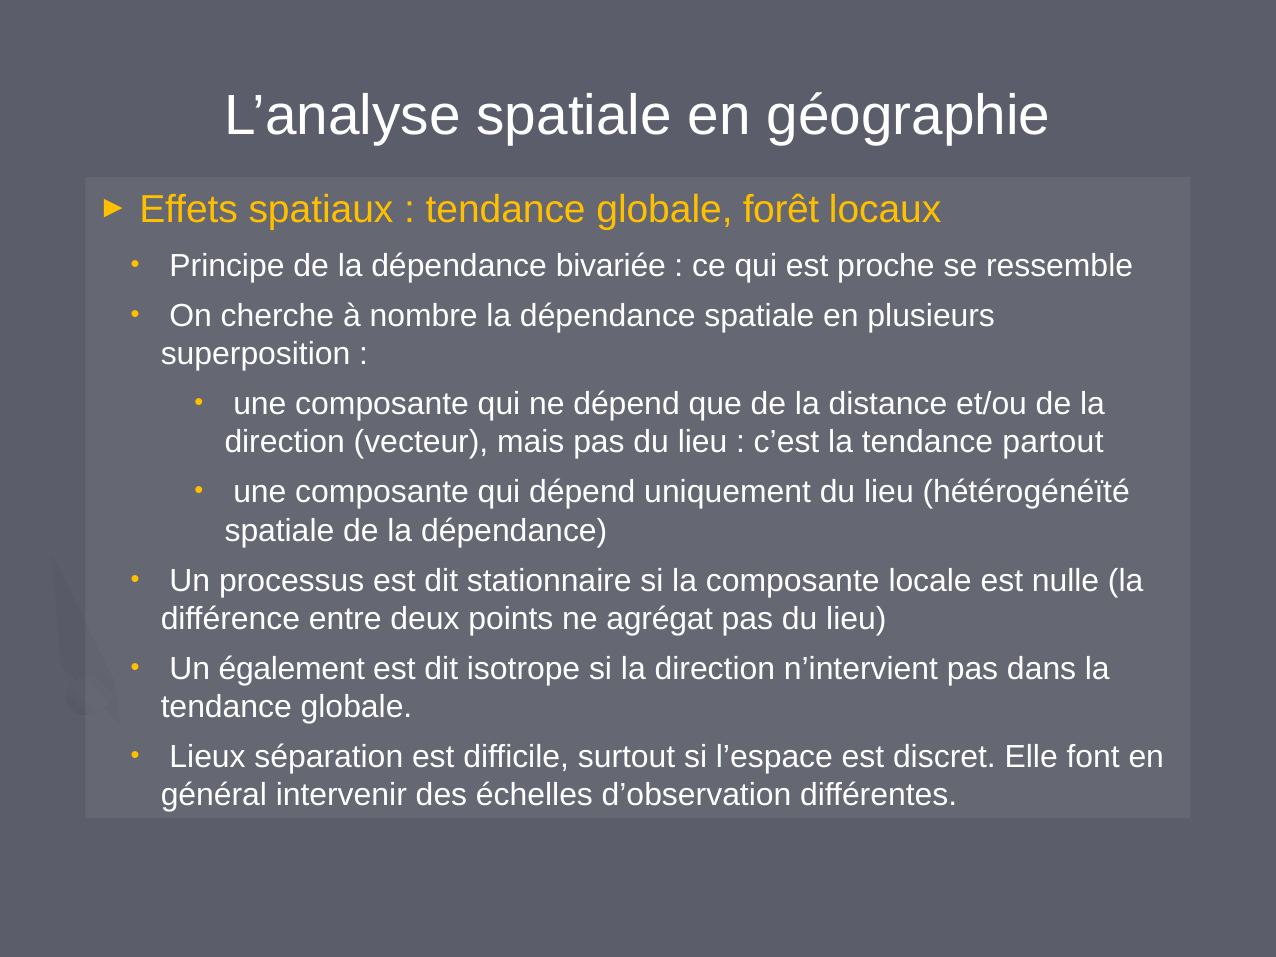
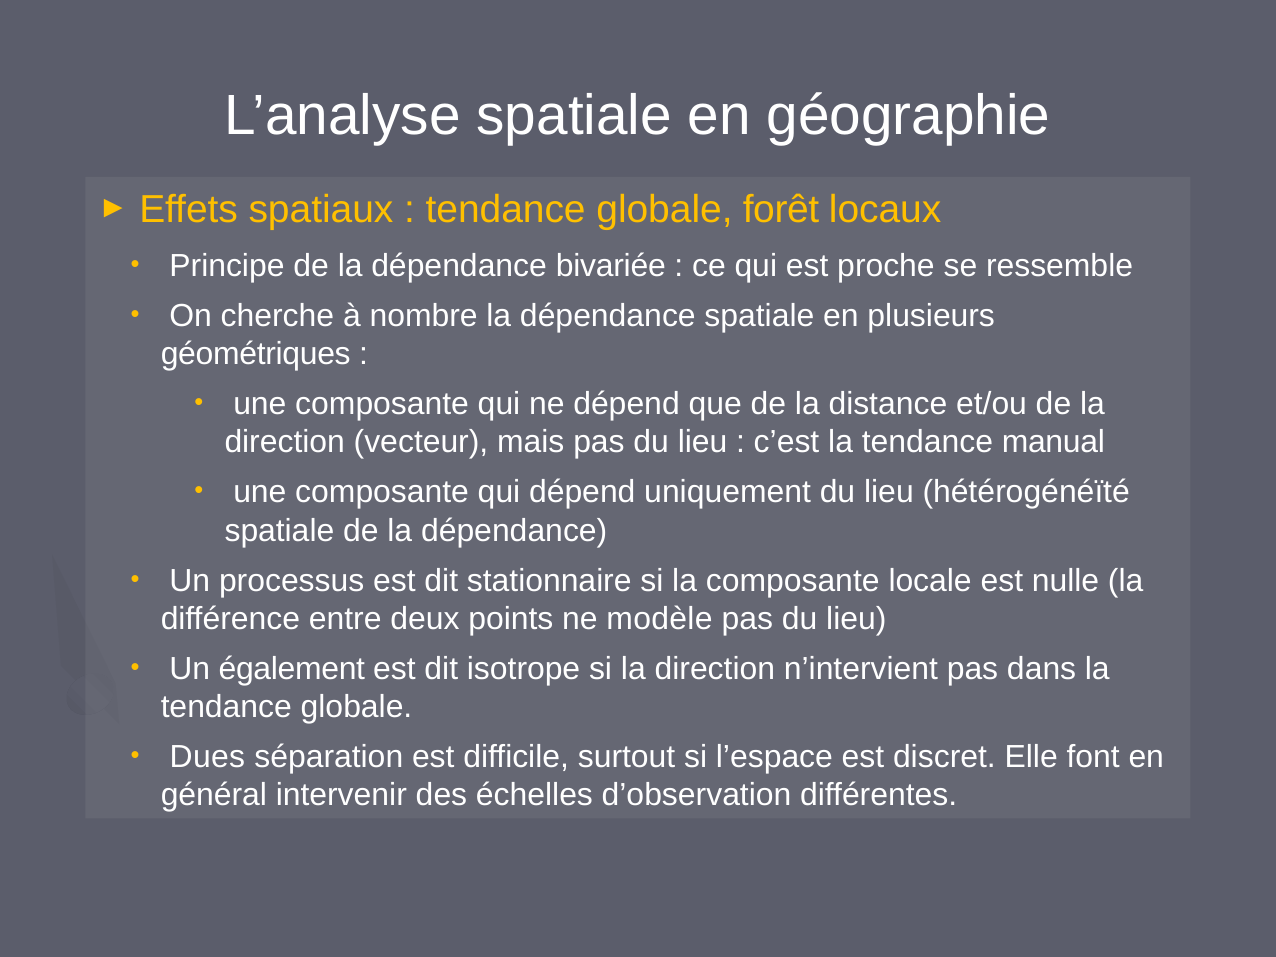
superposition: superposition -> géométriques (256, 354)
partout: partout -> manual (1053, 442)
agrégat: agrégat -> modèle (660, 619)
Lieux: Lieux -> Dues (207, 757)
